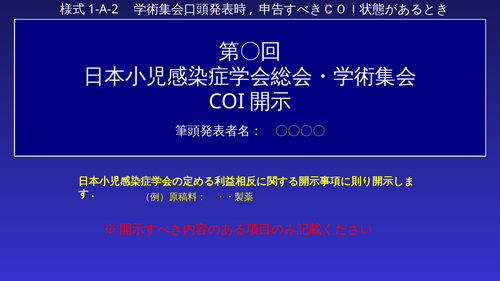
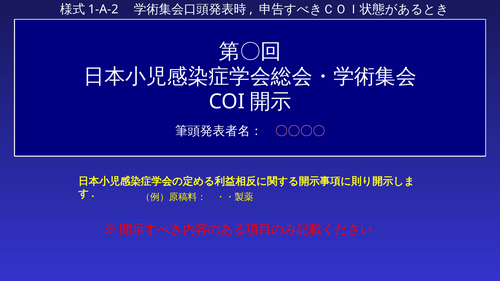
〇〇〇〇 colour: yellow -> pink (300, 131)
